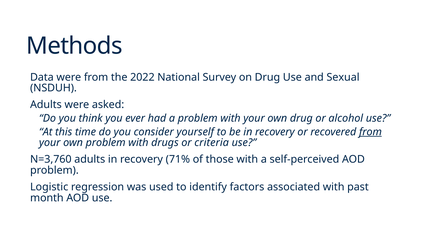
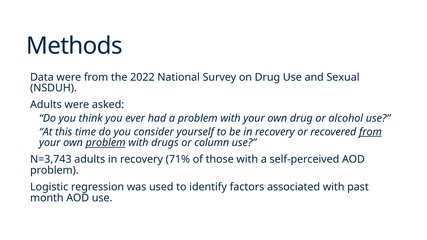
problem underline: none -> present (106, 143)
criteria: criteria -> column (212, 143)
N=3,760: N=3,760 -> N=3,743 (51, 160)
